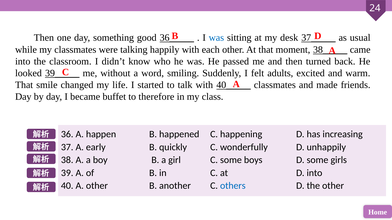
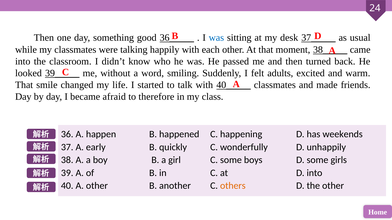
buffet: buffet -> afraid (114, 97)
increasing: increasing -> weekends (343, 134)
others colour: blue -> orange (233, 186)
